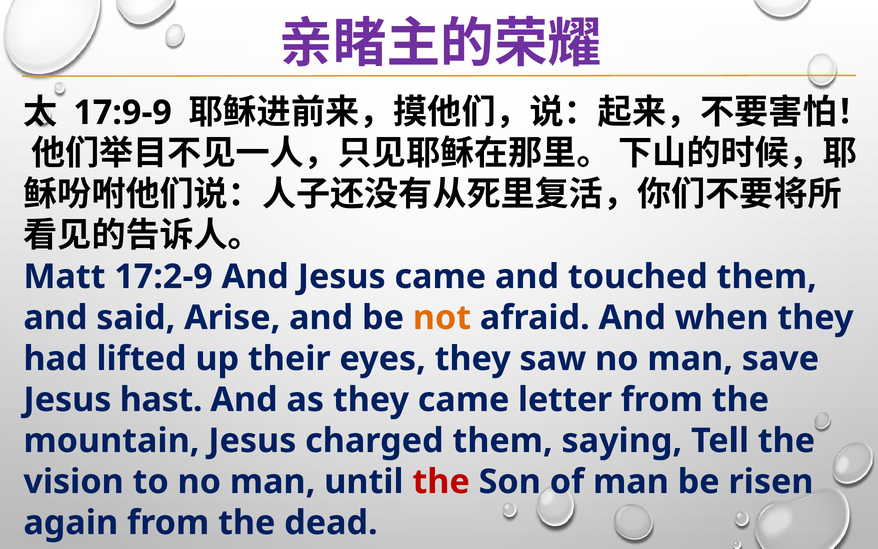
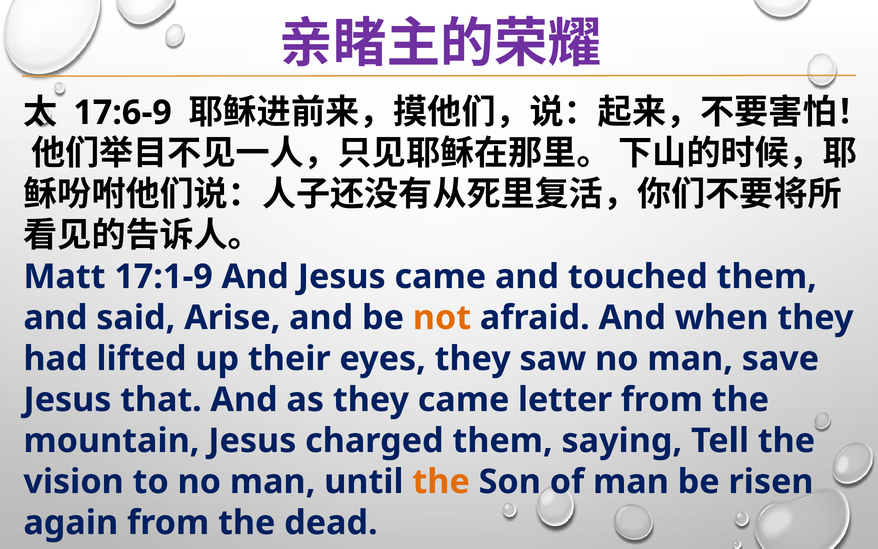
17:9-9: 17:9-9 -> 17:6-9 (123, 113)
17:2-9: 17:2-9 -> 17:1-9 (164, 277)
hast: hast -> that (161, 400)
the colour: red -> orange (441, 482)
